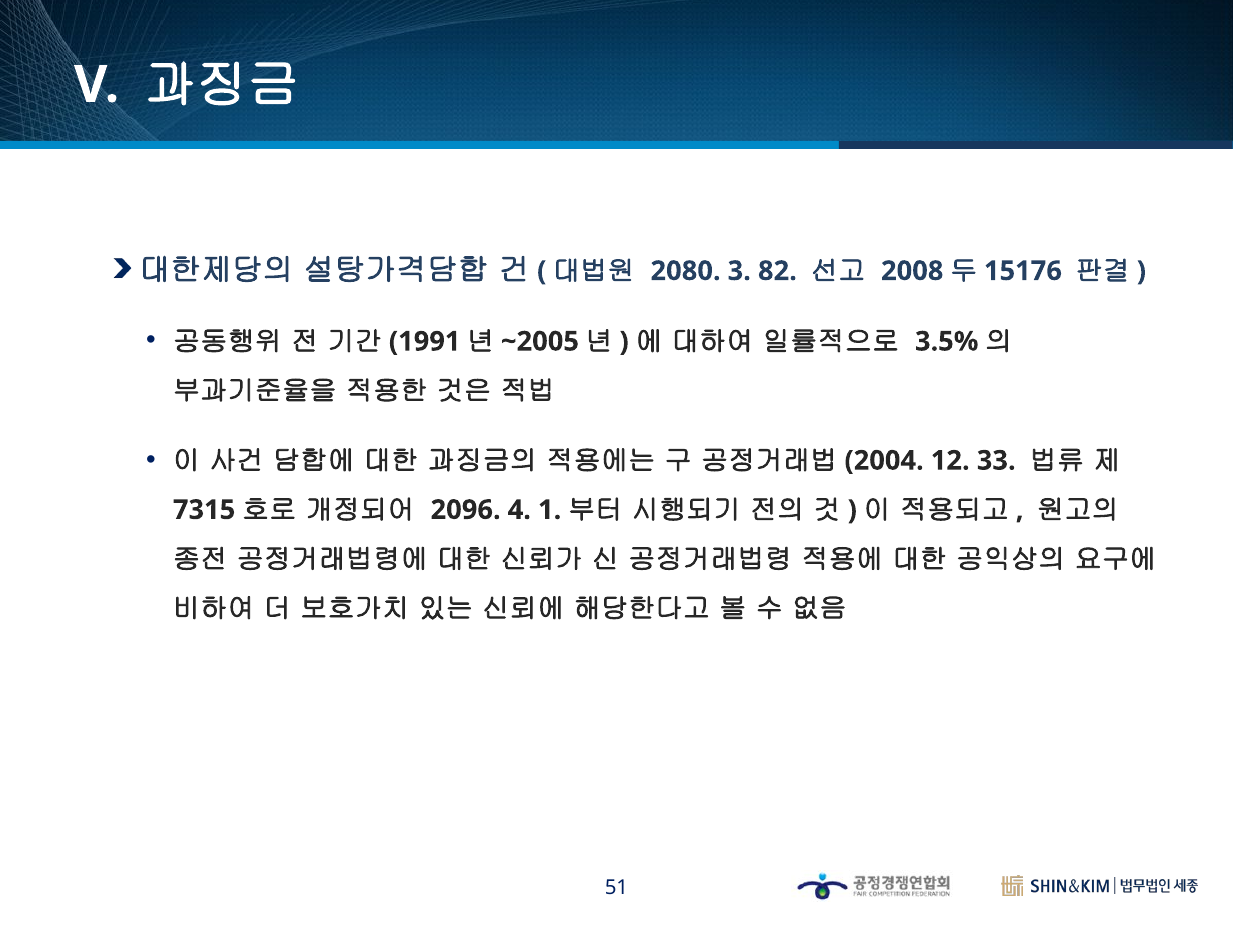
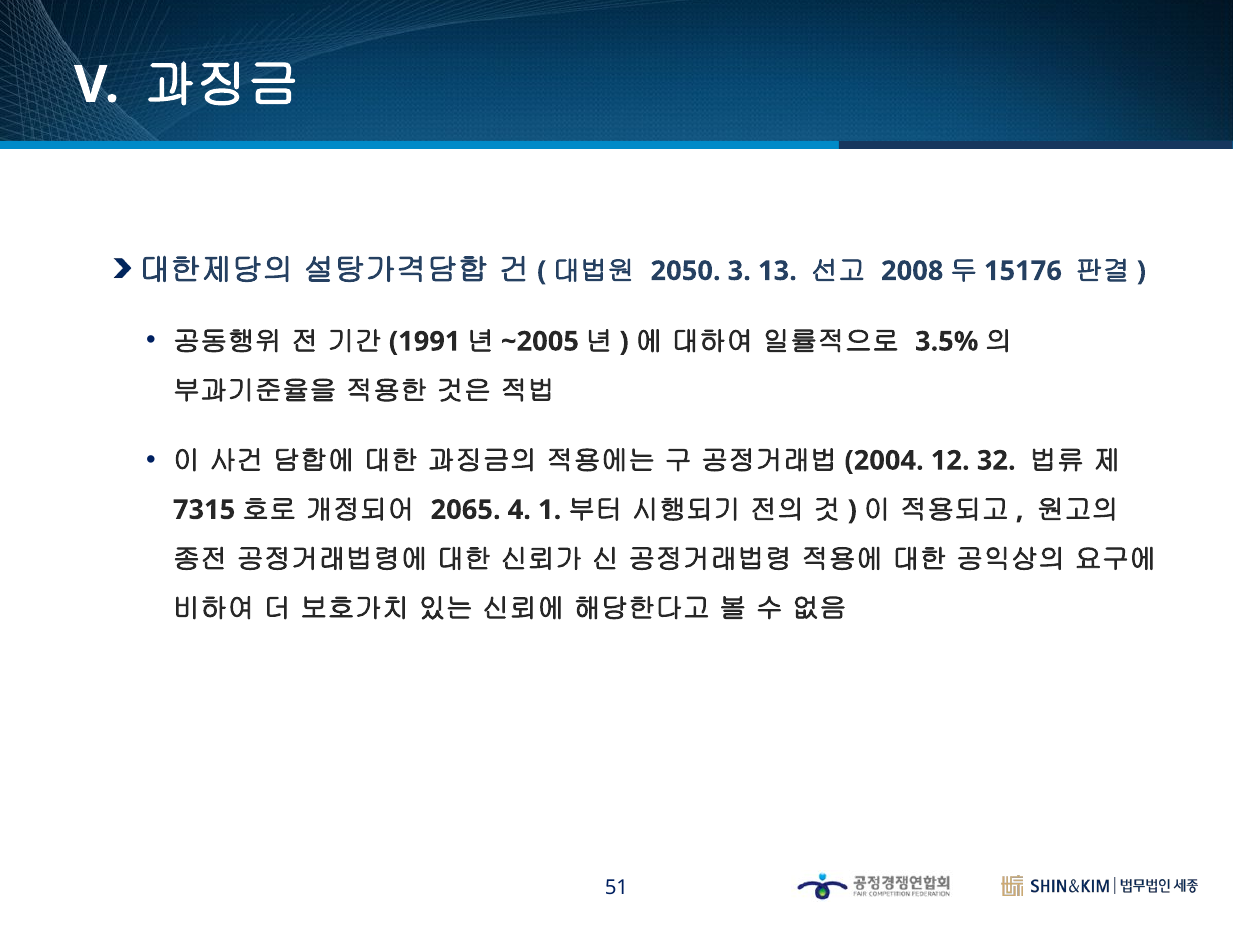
2080: 2080 -> 2050 (686, 271)
82: 82 -> 13 (777, 271)
33: 33 -> 32 (996, 460)
2096: 2096 -> 2065 (466, 510)
